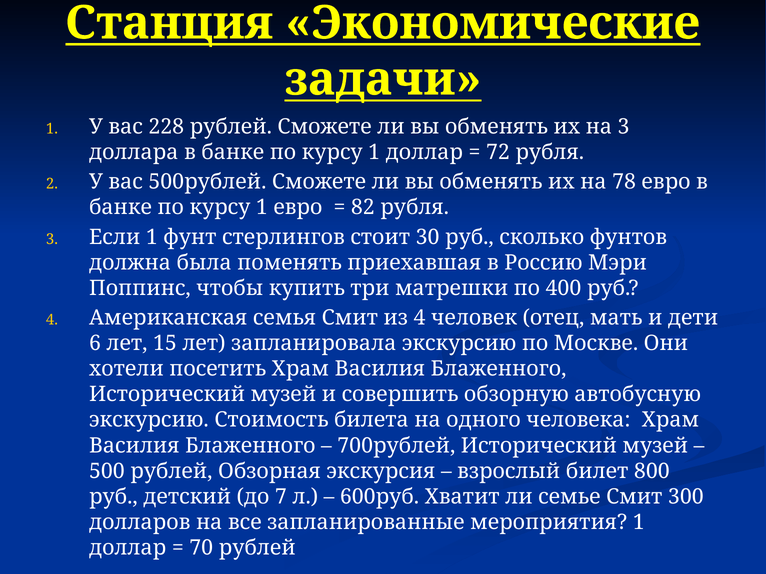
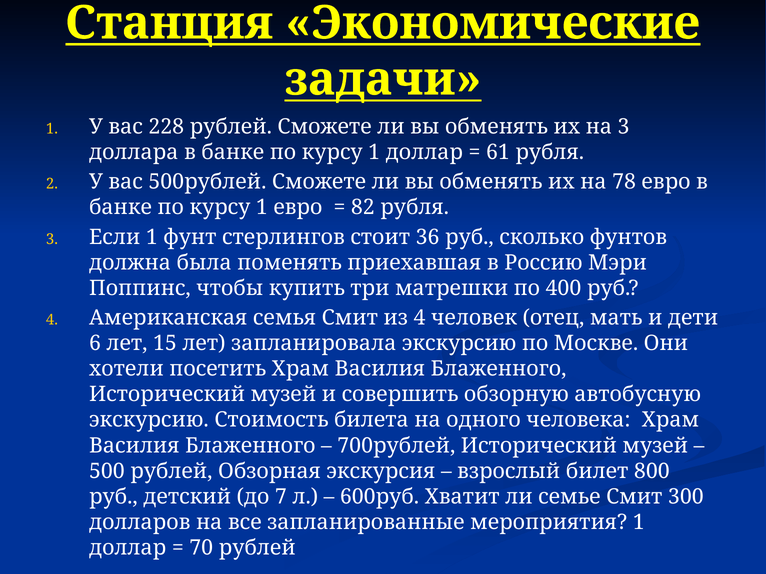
72: 72 -> 61 (498, 152)
30: 30 -> 36 (428, 237)
